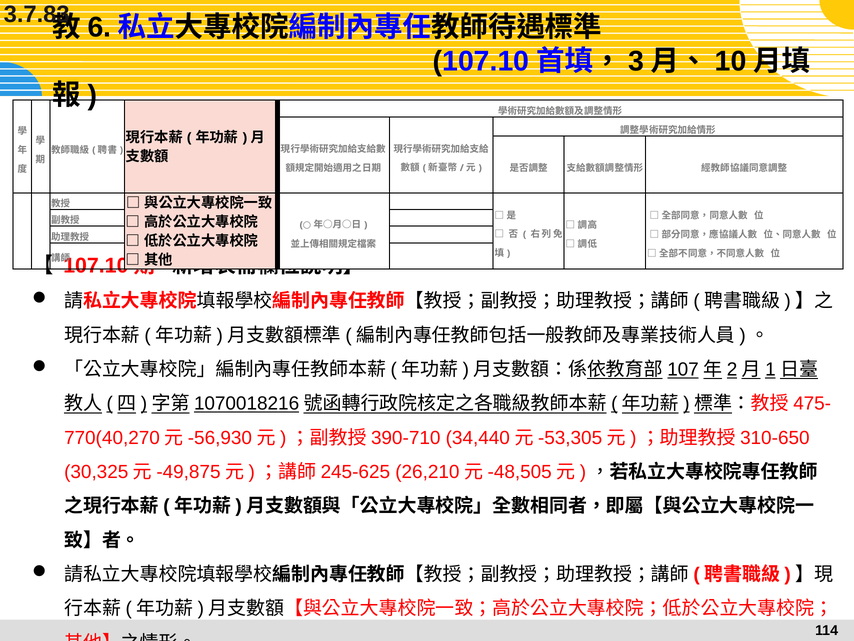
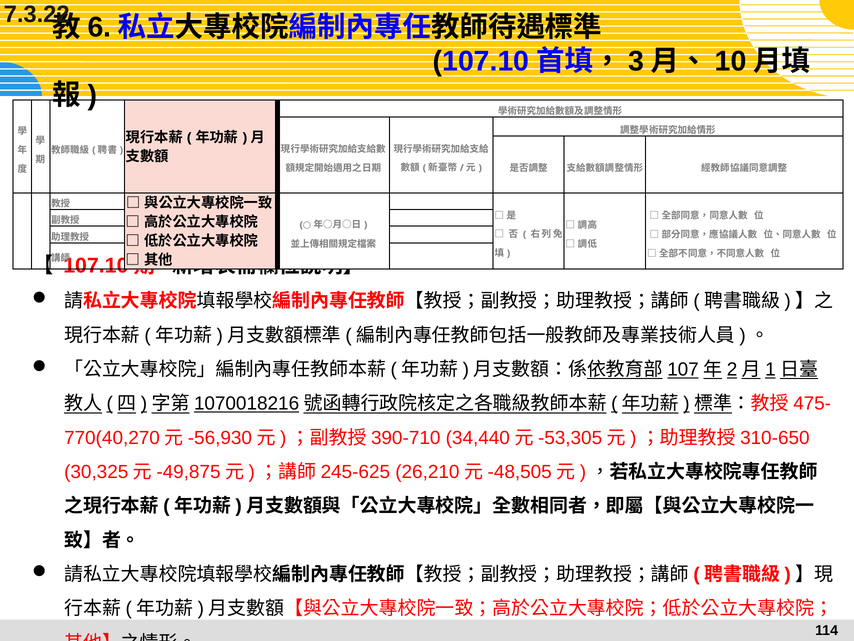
3.7.83: 3.7.83 -> 7.3.22 (37, 14)
